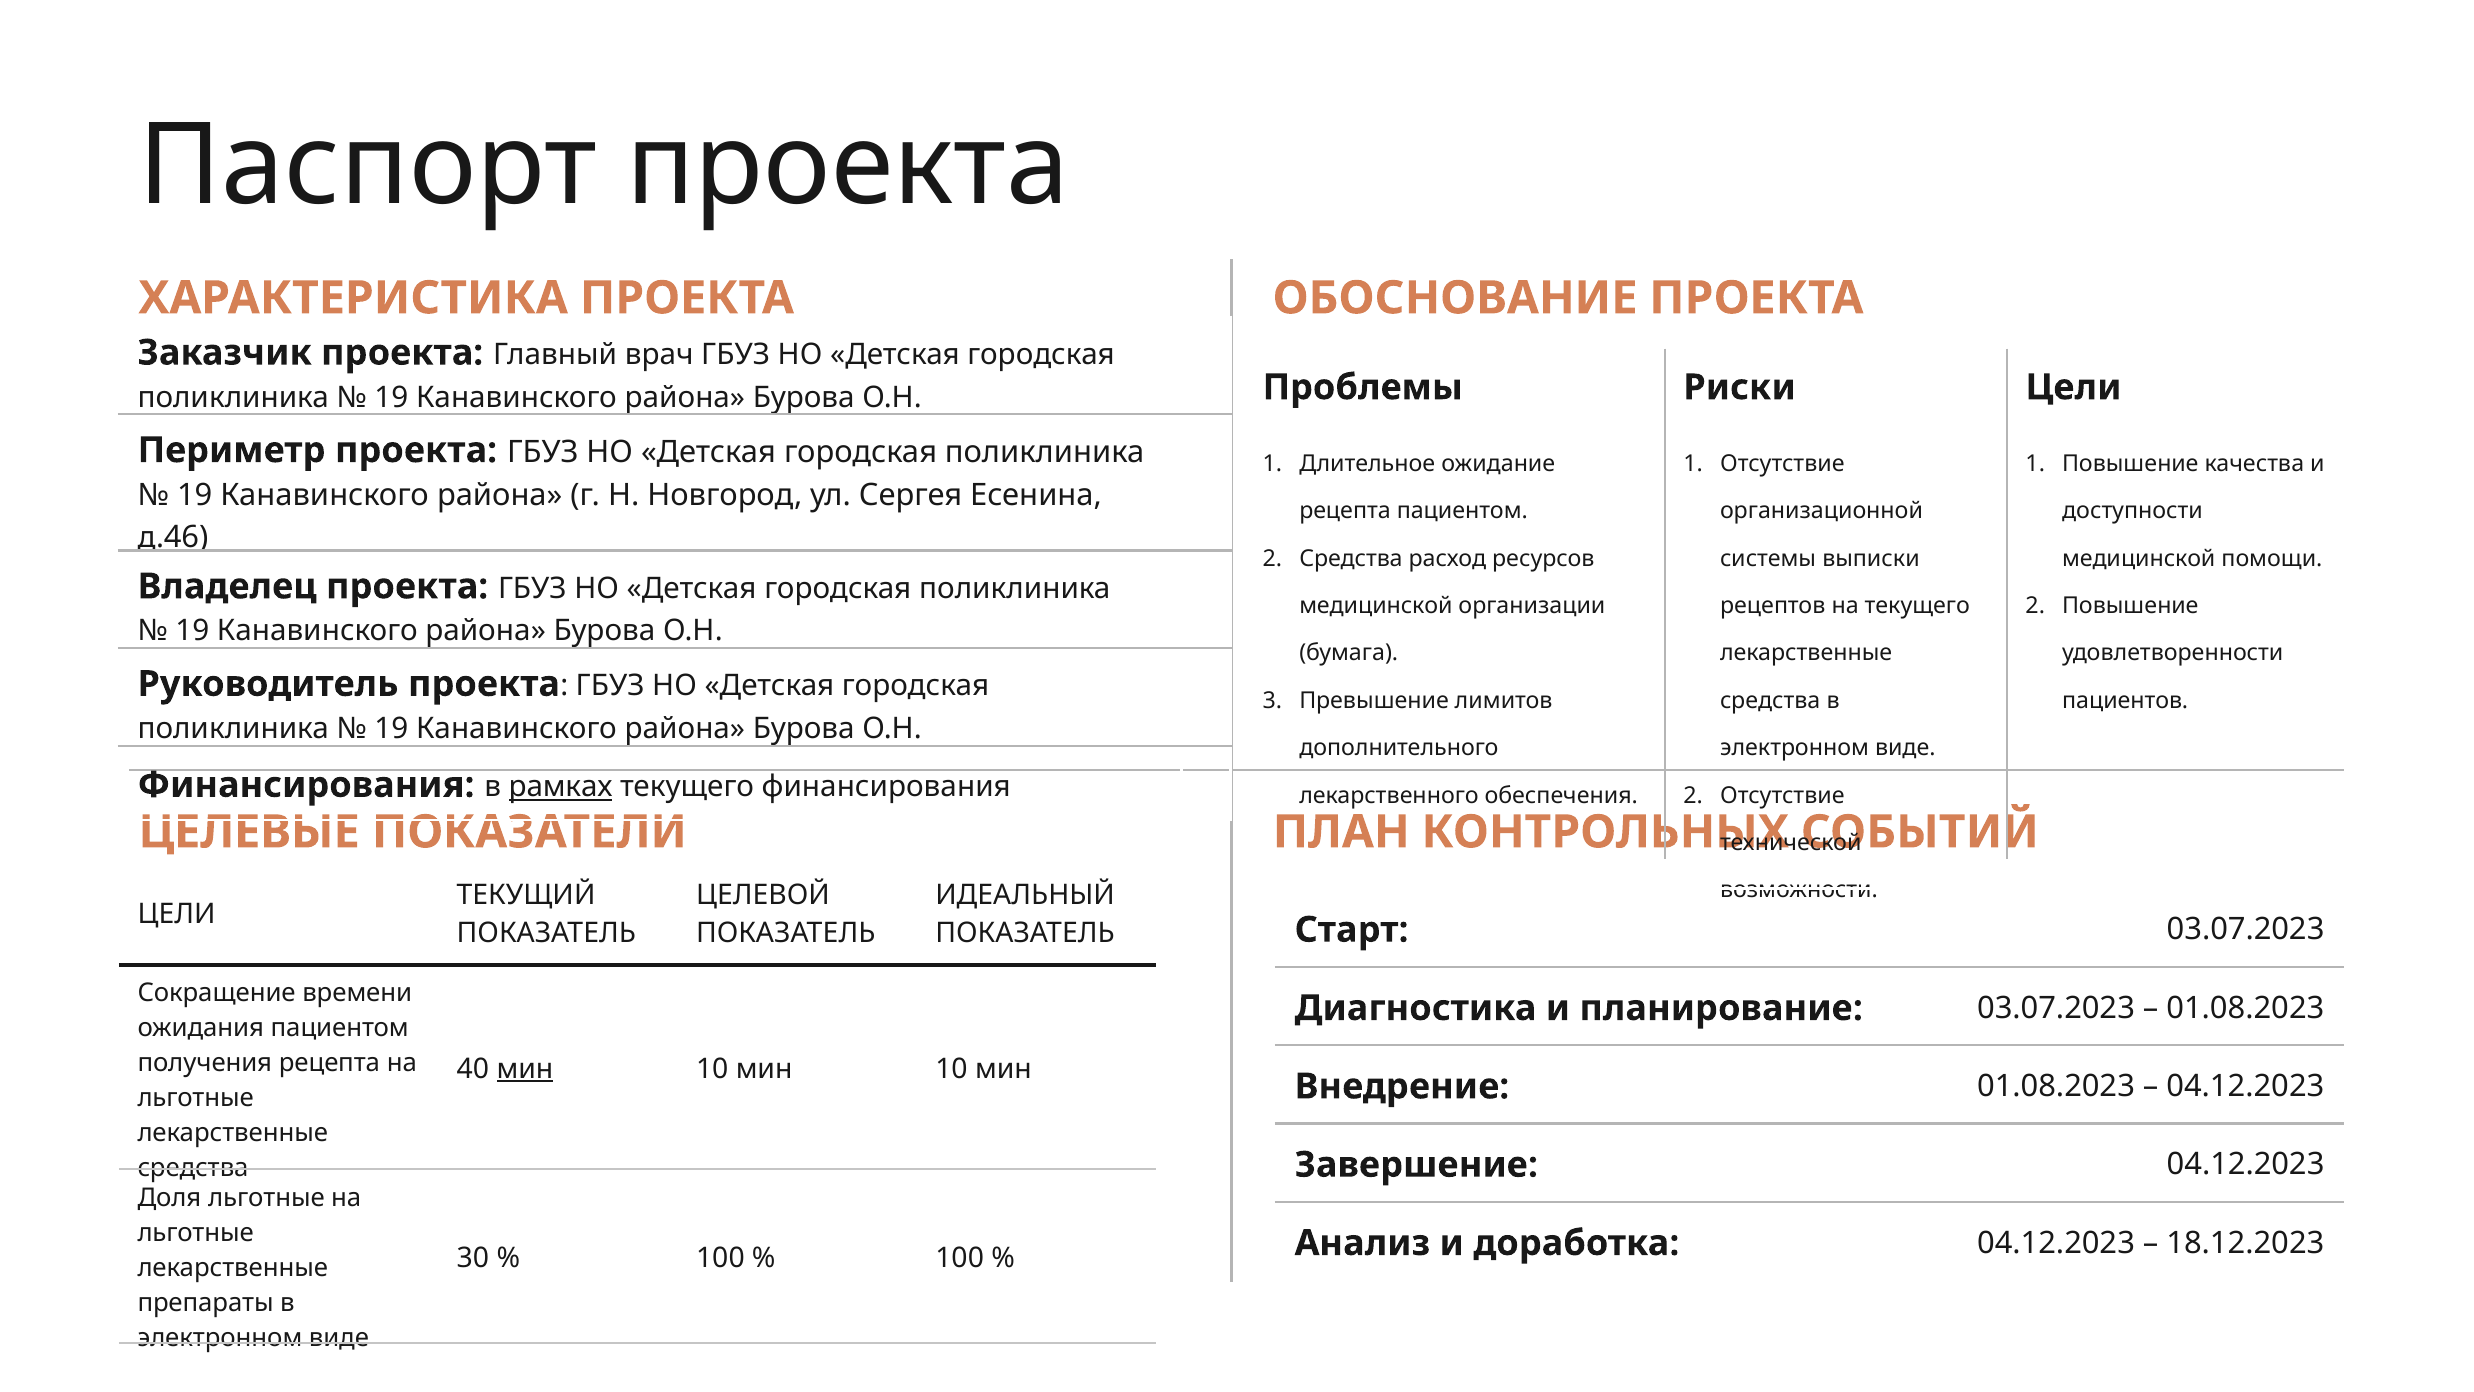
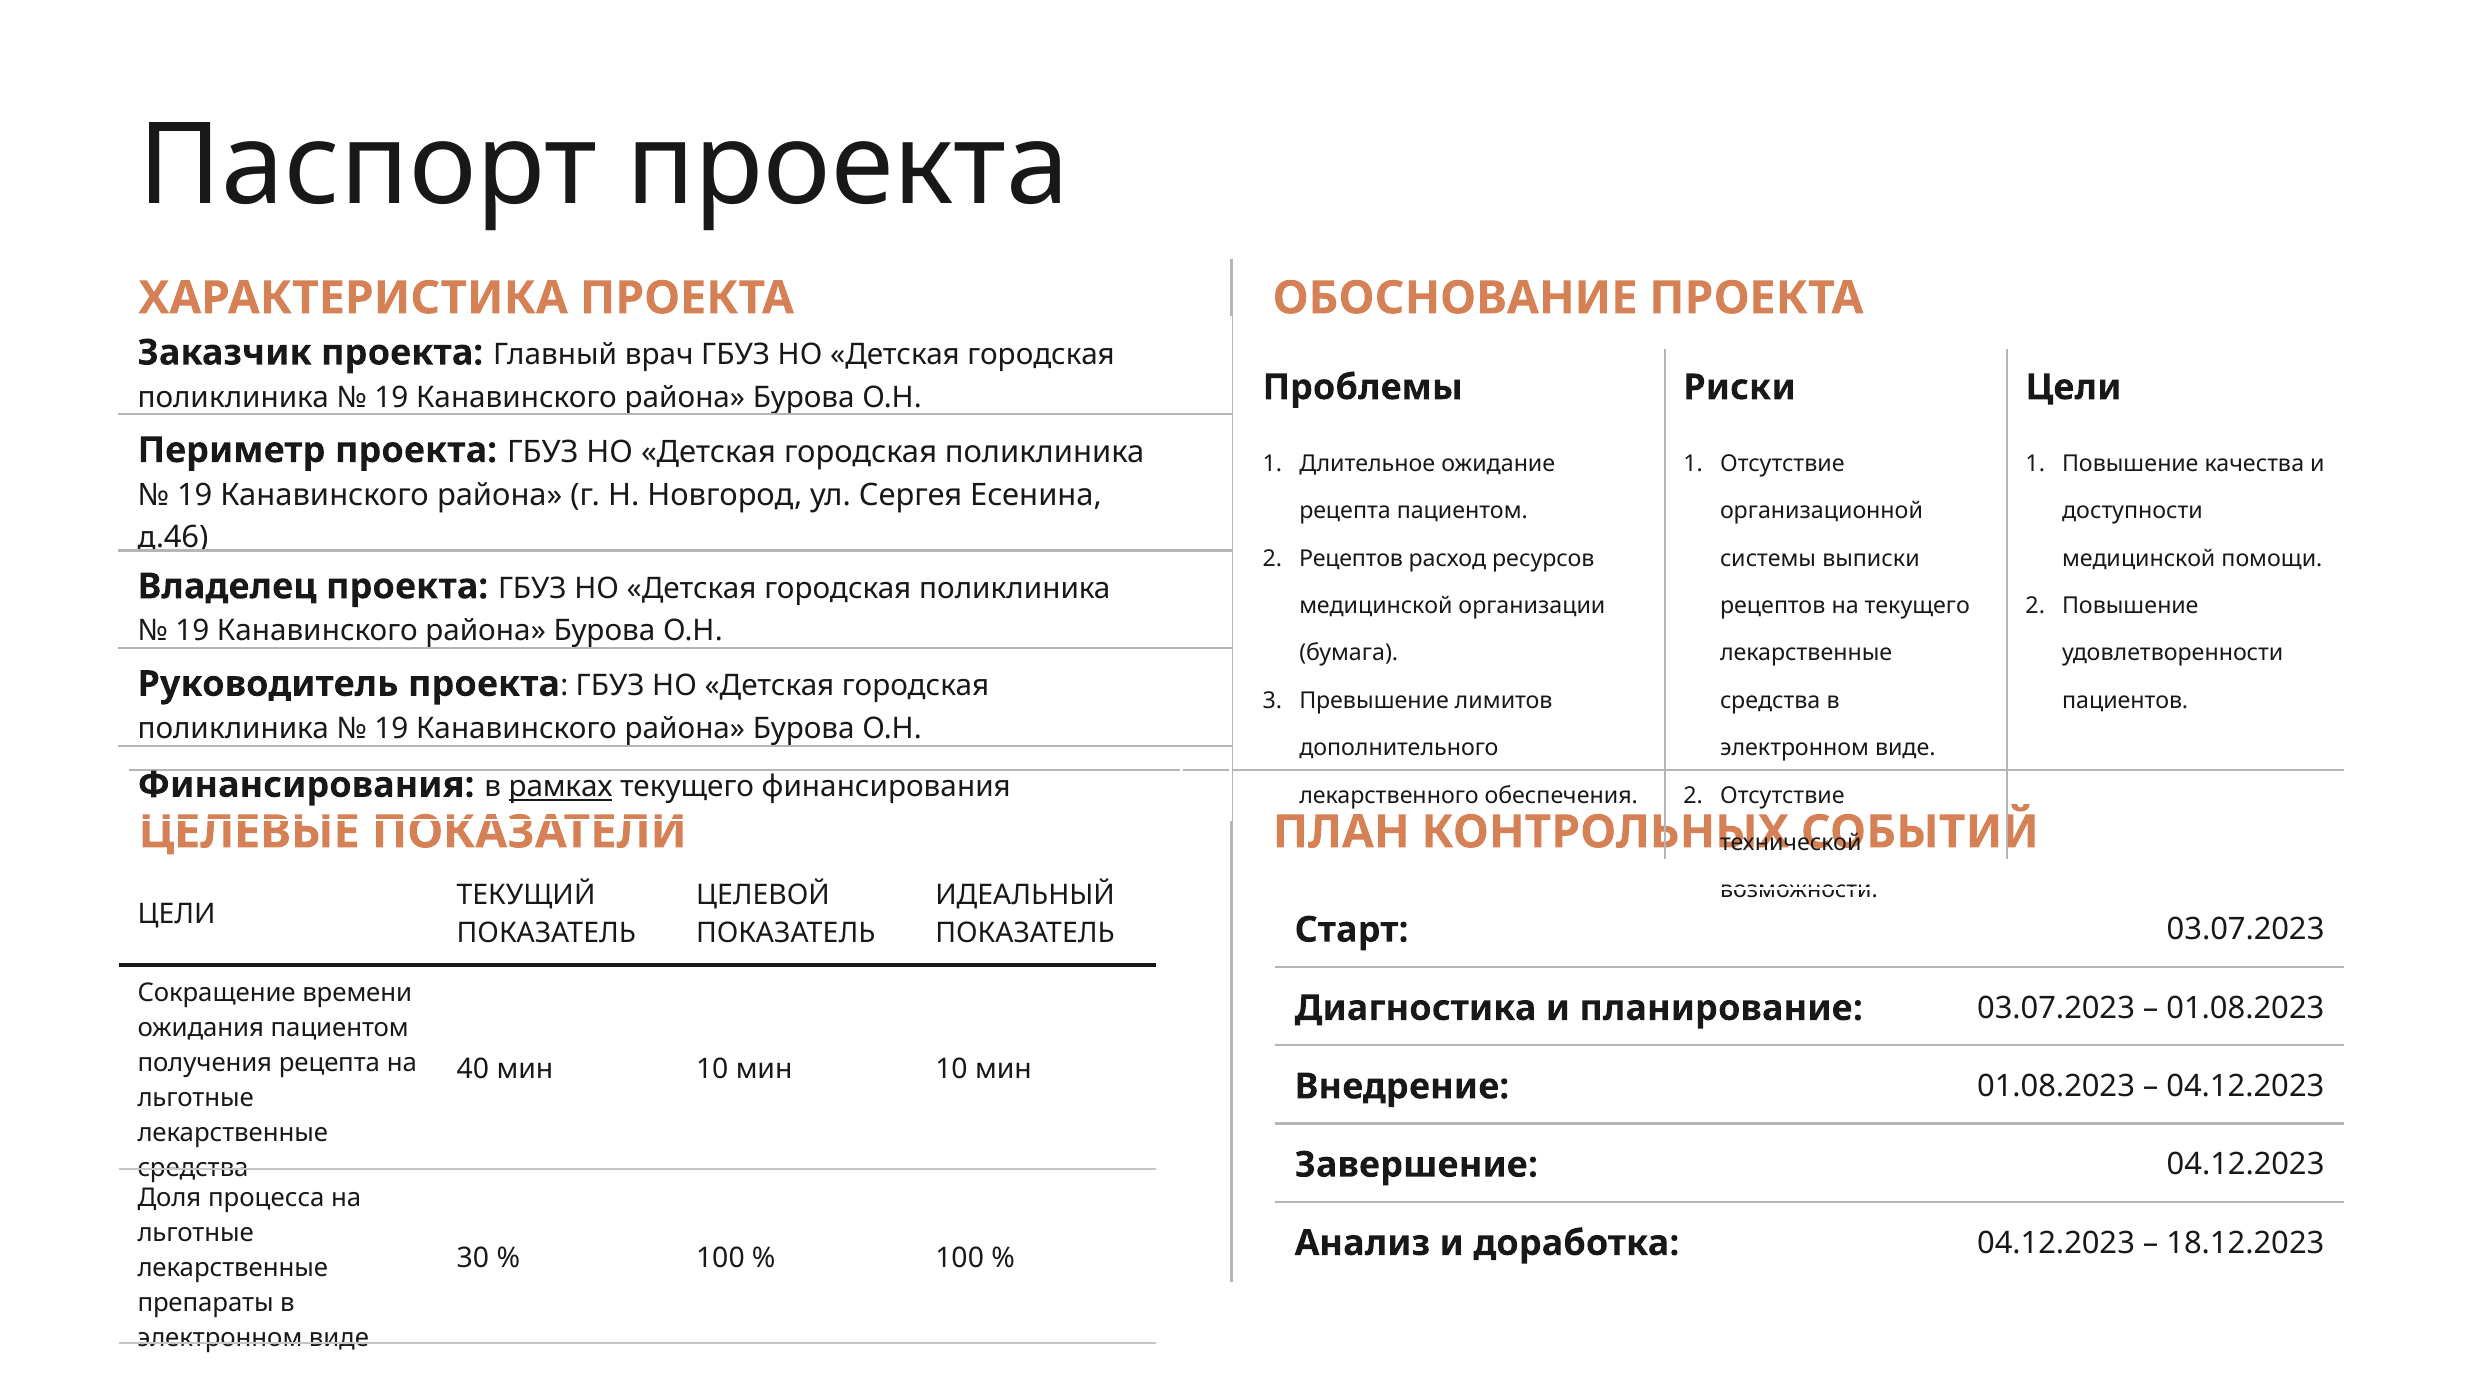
Средства: Средства -> Рецептов (1351, 558)
мин underline: present -> none (525, 1068)
Доля льготные: льготные -> процесса (266, 1197)
